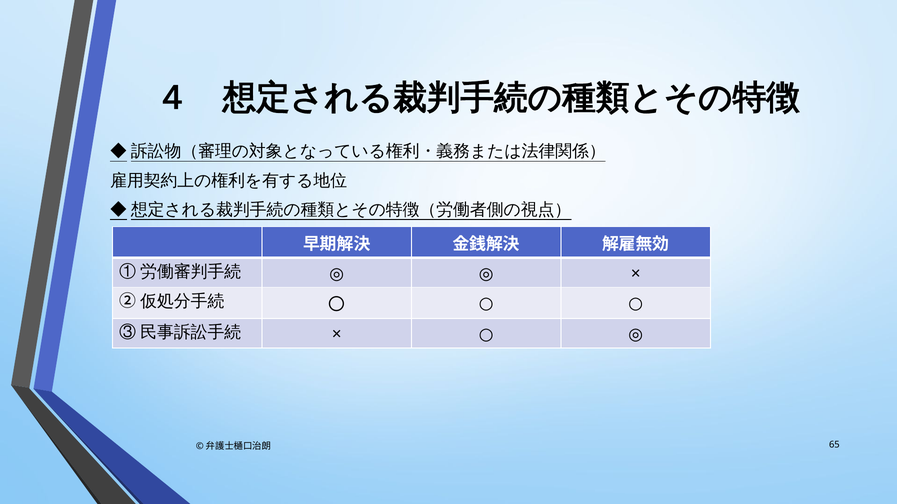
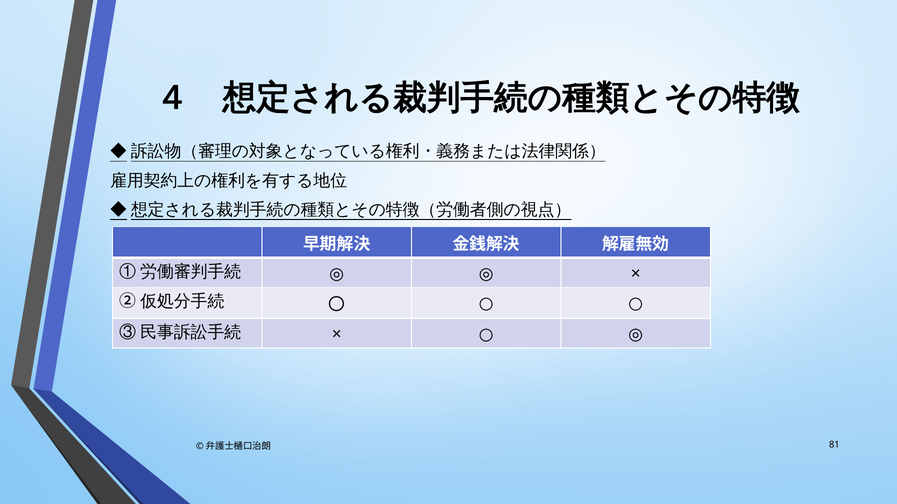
65: 65 -> 81 (834, 445)
